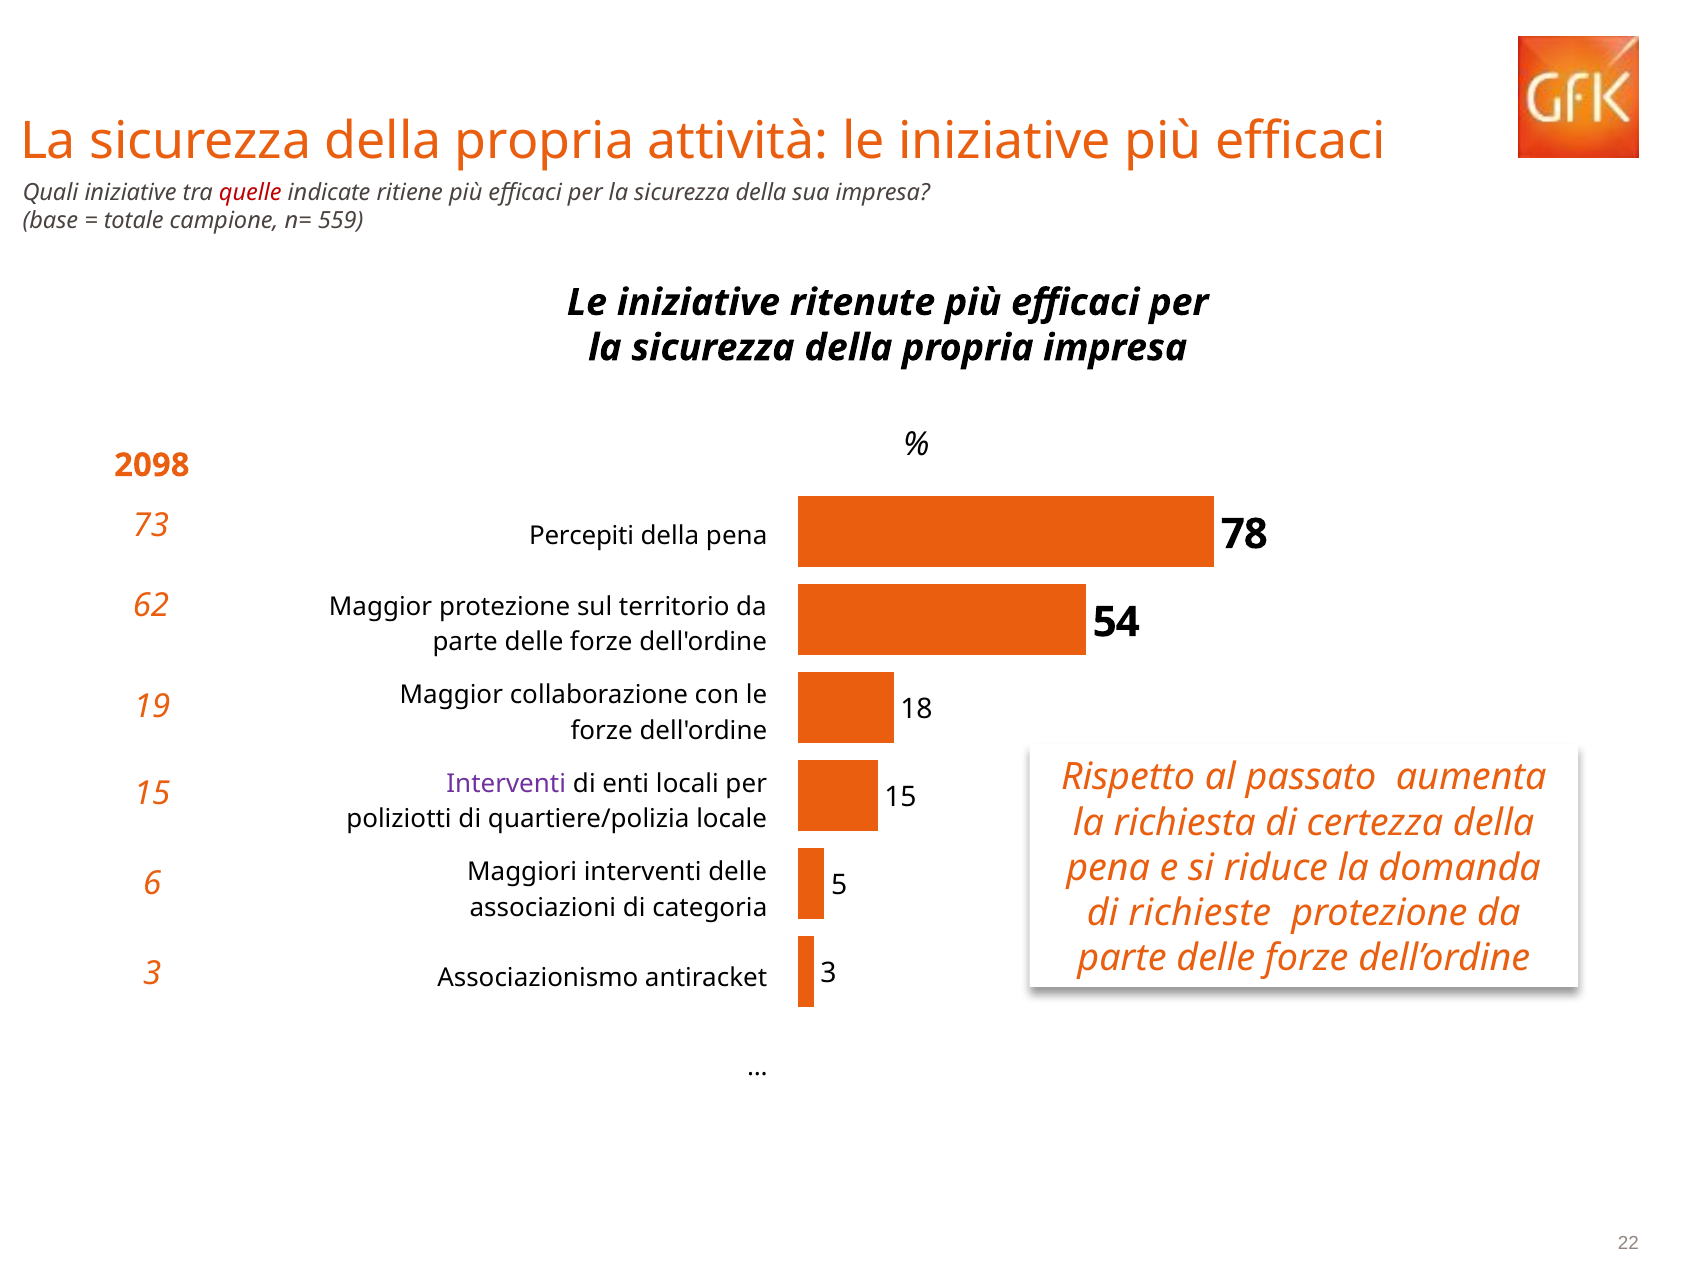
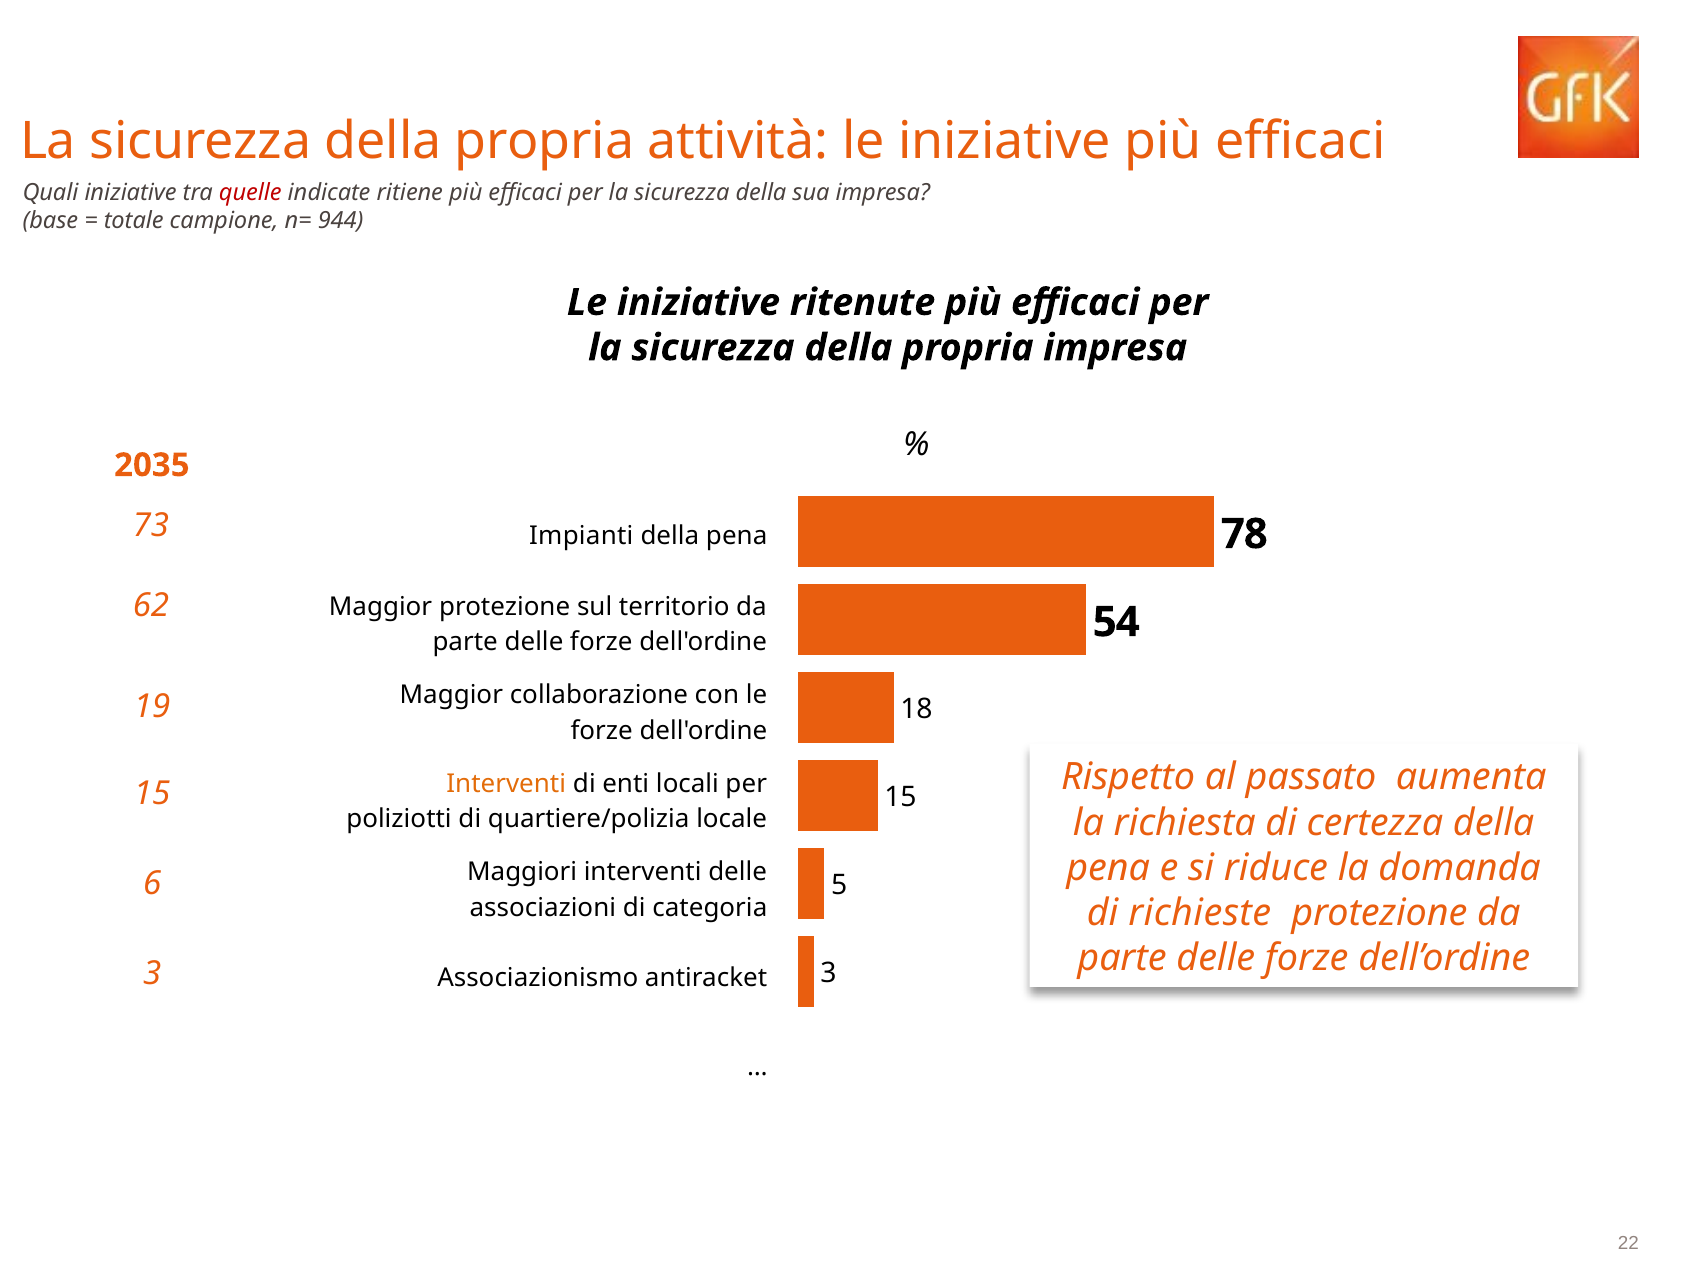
559: 559 -> 944 (341, 221)
2098: 2098 -> 2035 (152, 465)
Percepiti: Percepiti -> Impianti (581, 536)
Interventi colour: purple -> orange (506, 784)
